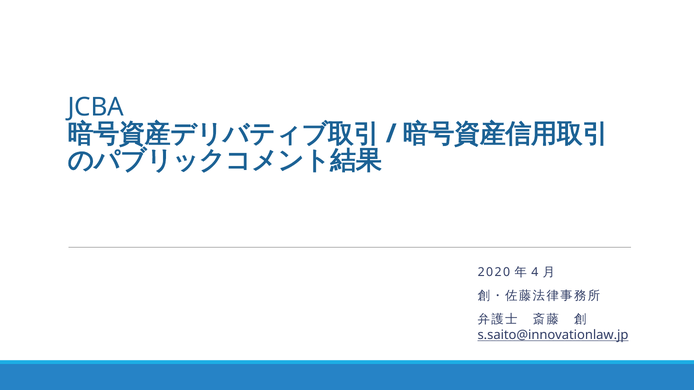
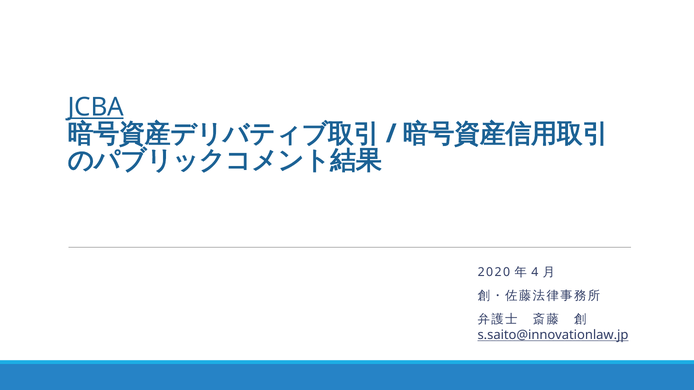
JCBA underline: none -> present (96, 107)
